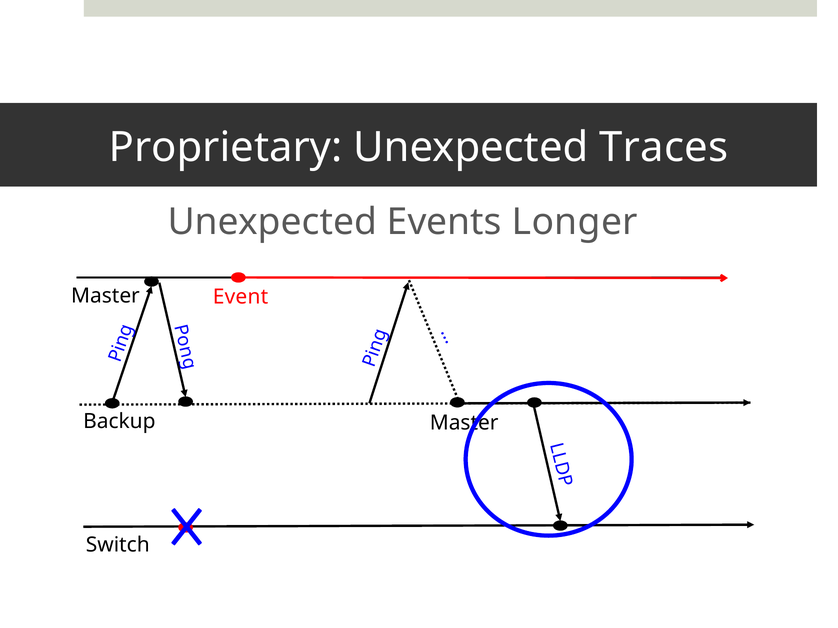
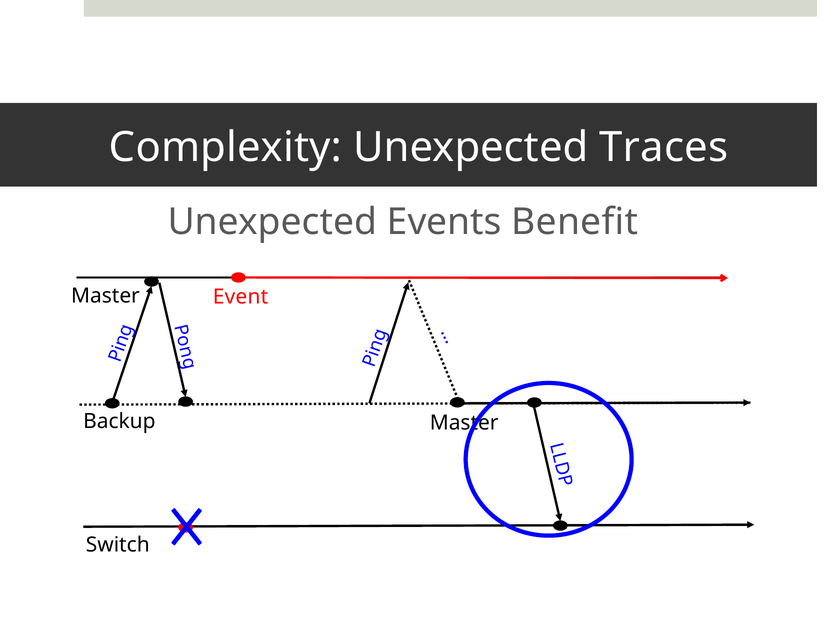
Proprietary: Proprietary -> Complexity (226, 148)
Longer: Longer -> Benefit (575, 222)
